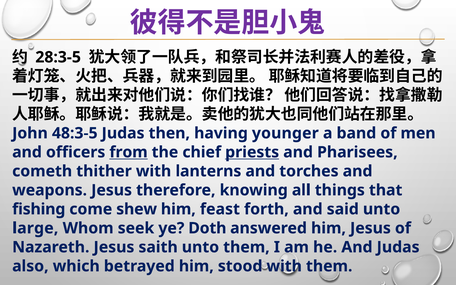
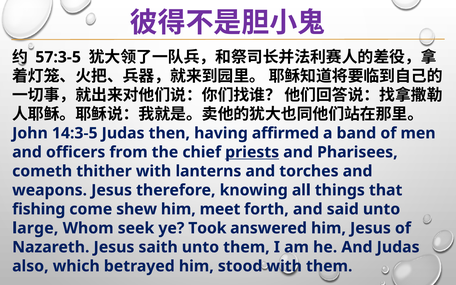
28:3-5: 28:3-5 -> 57:3-5 (58, 57)
48:3-5: 48:3-5 -> 14:3-5 (75, 133)
younger: younger -> affirmed (285, 133)
from underline: present -> none (129, 152)
feast: feast -> meet (220, 209)
Doth: Doth -> Took (207, 228)
